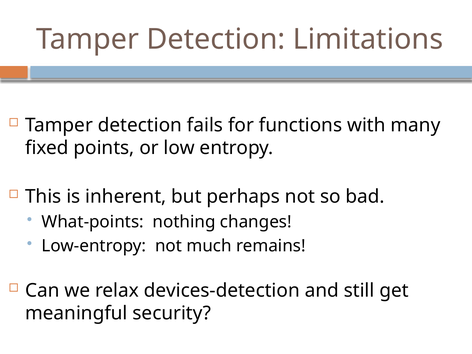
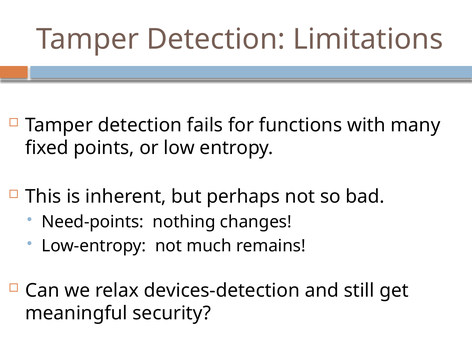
What-points: What-points -> Need-points (93, 222)
